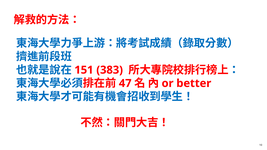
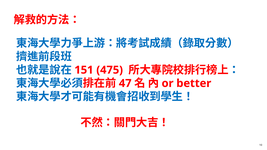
383: 383 -> 475 (110, 70)
